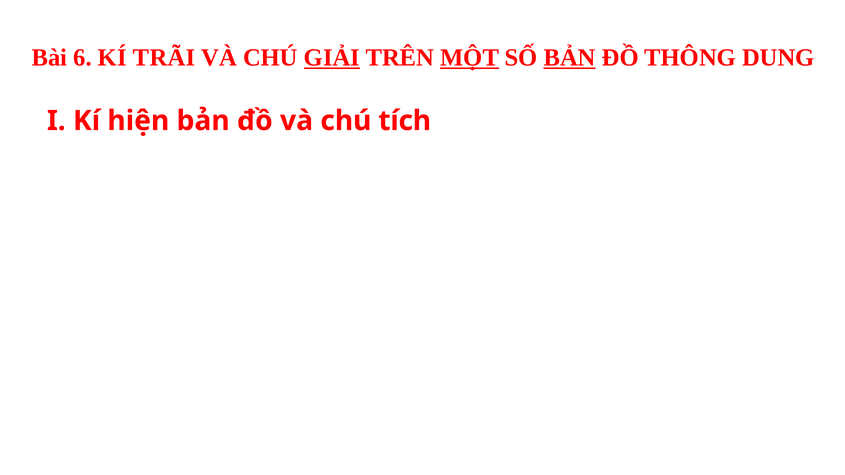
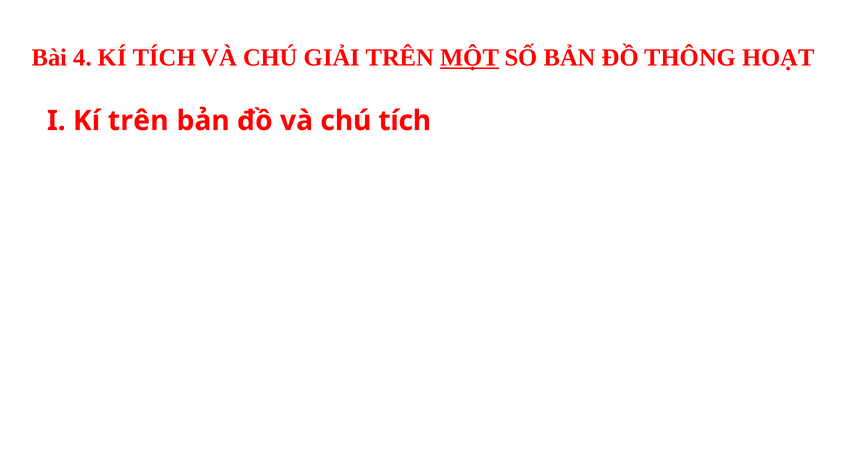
6: 6 -> 4 (83, 58)
KÍ TRÃI: TRÃI -> TÍCH (164, 58)
GIẢI underline: present -> none (332, 58)
BẢN underline: present -> none (570, 58)
DUNG: DUNG -> HOẠT (778, 58)
Kí hiện: hiện -> trên (138, 121)
